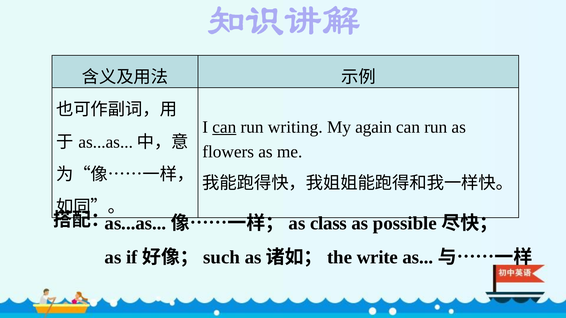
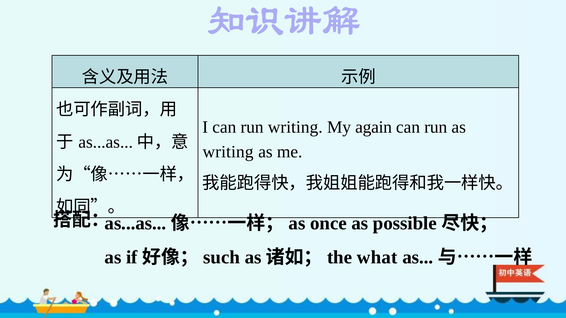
can underline: present -> none (224, 127)
flowers: flowers -> writing (228, 152)
class: class -> once (328, 224)
write: write -> what (377, 258)
